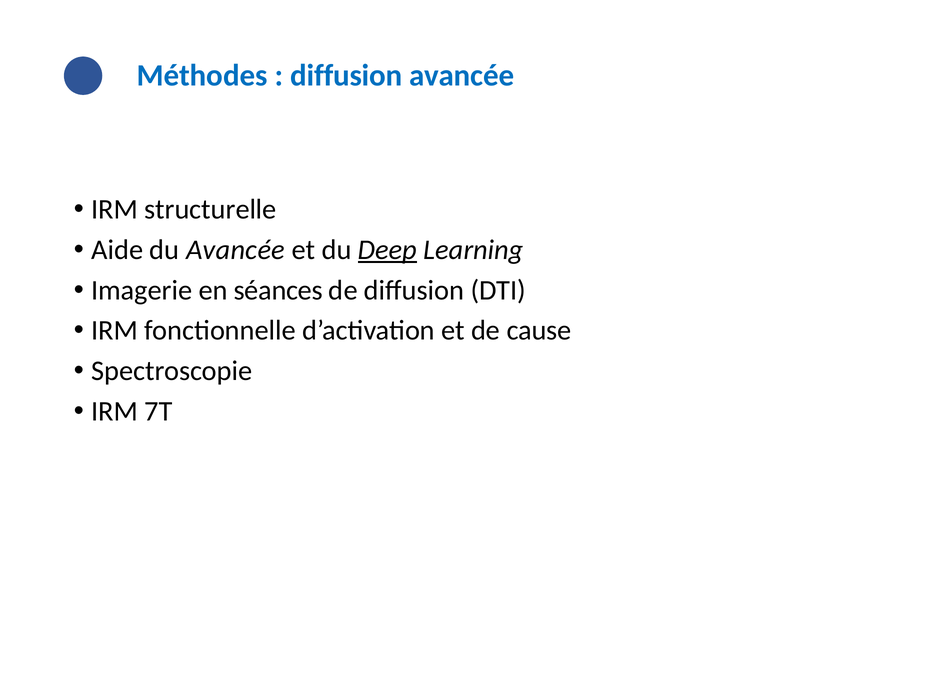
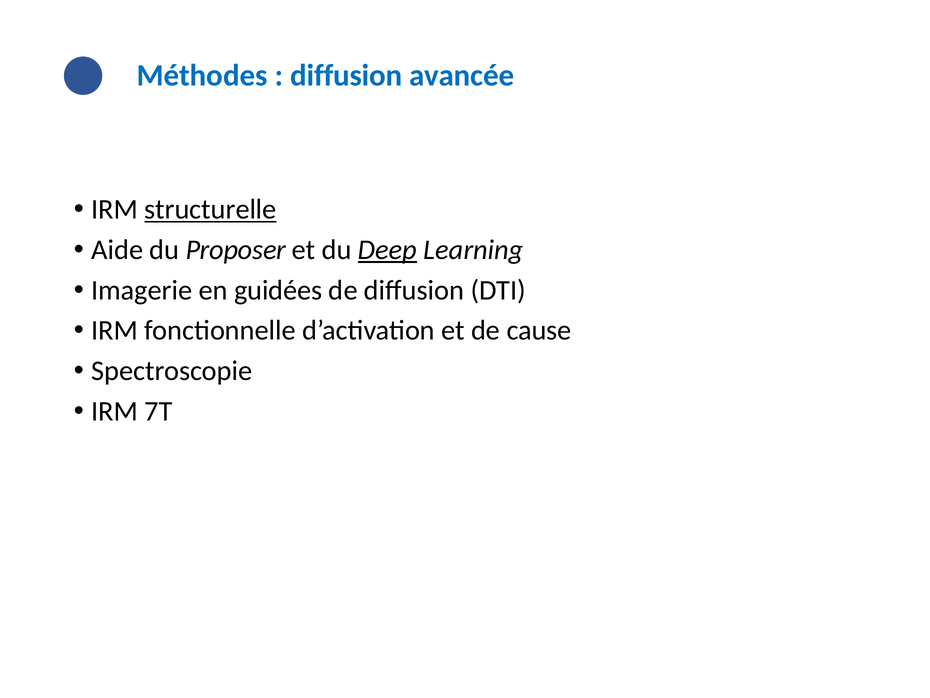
structurelle underline: none -> present (210, 209)
du Avancée: Avancée -> Proposer (236, 250)
séances: séances -> guidées (278, 290)
